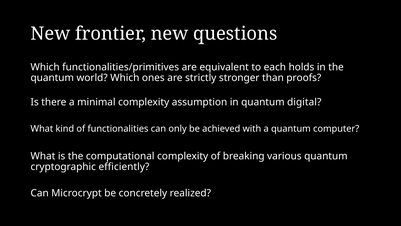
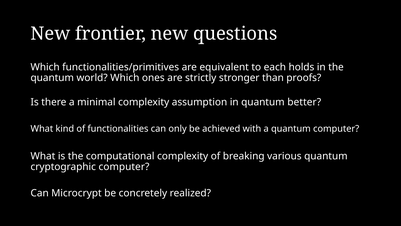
digital: digital -> better (304, 102)
cryptographic efficiently: efficiently -> computer (124, 167)
